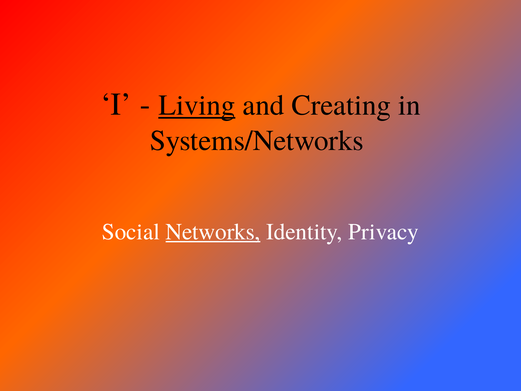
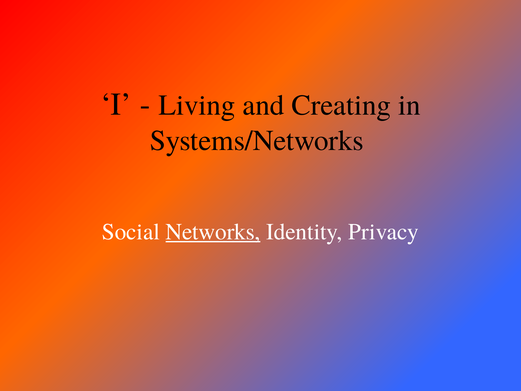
Living underline: present -> none (197, 105)
